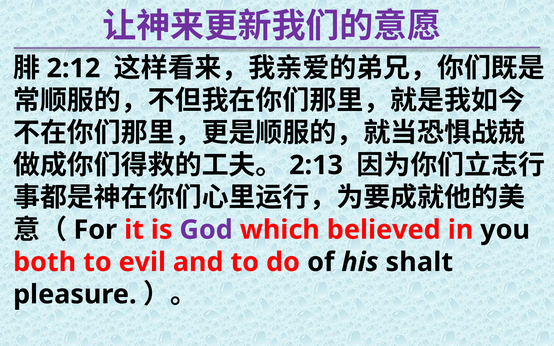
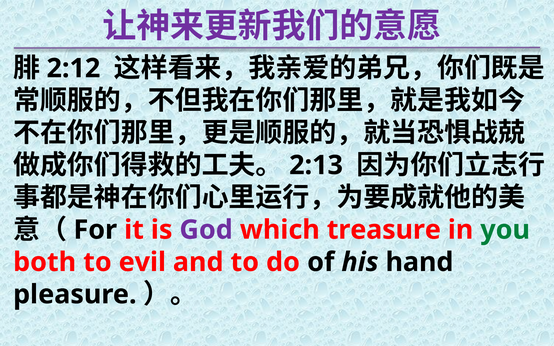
believed: believed -> treasure (384, 230)
you colour: black -> green (505, 230)
shalt: shalt -> hand (419, 262)
